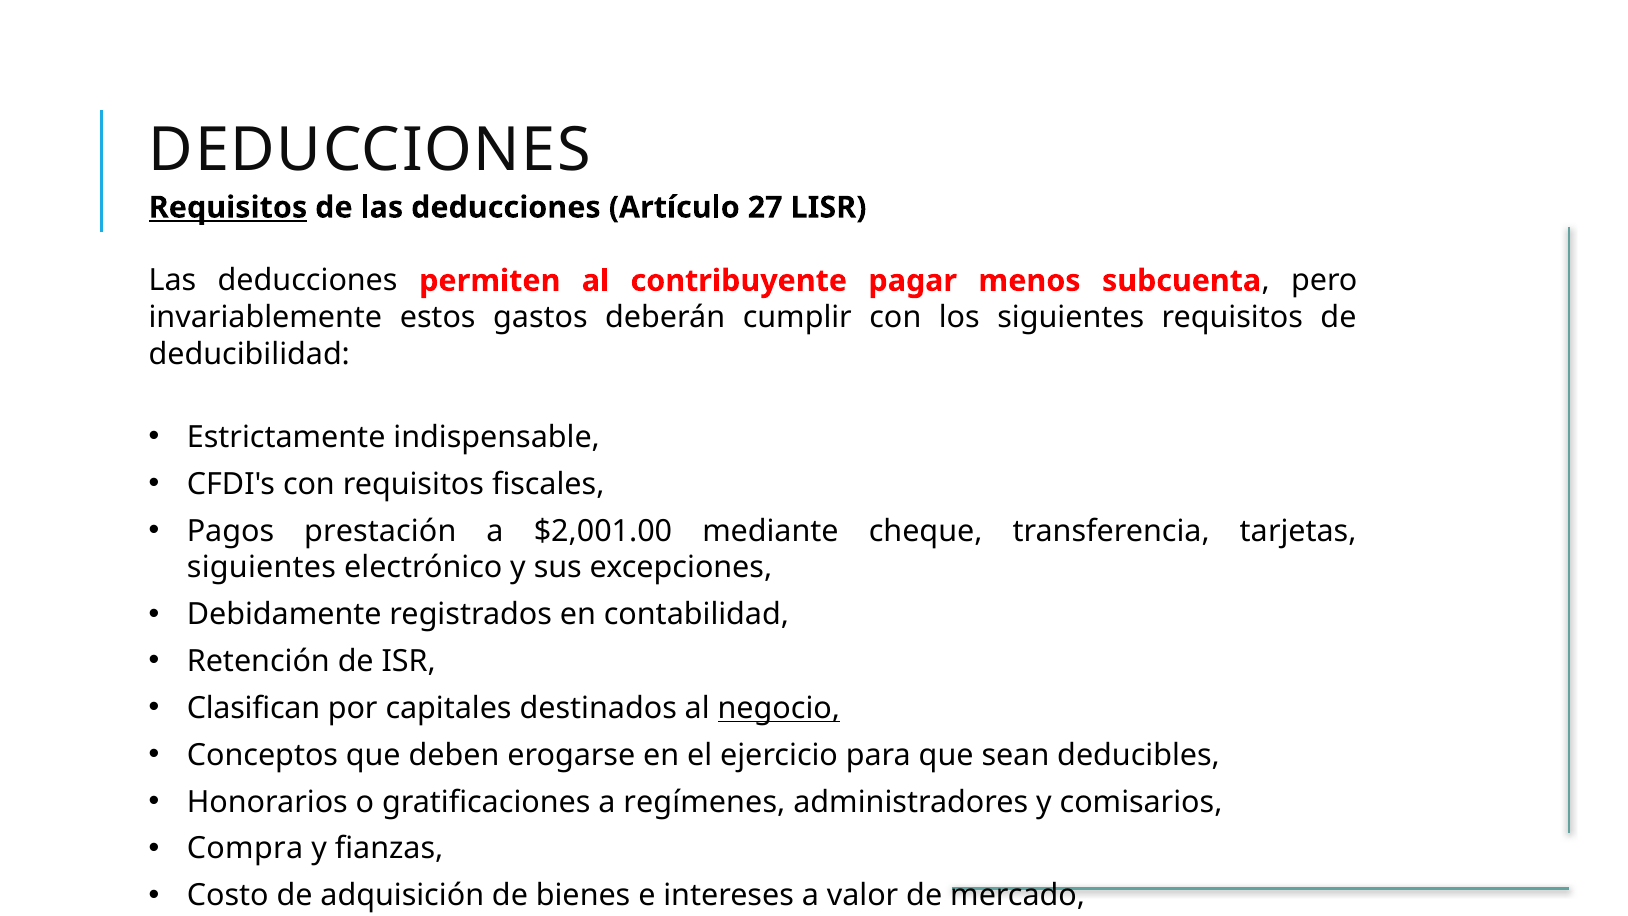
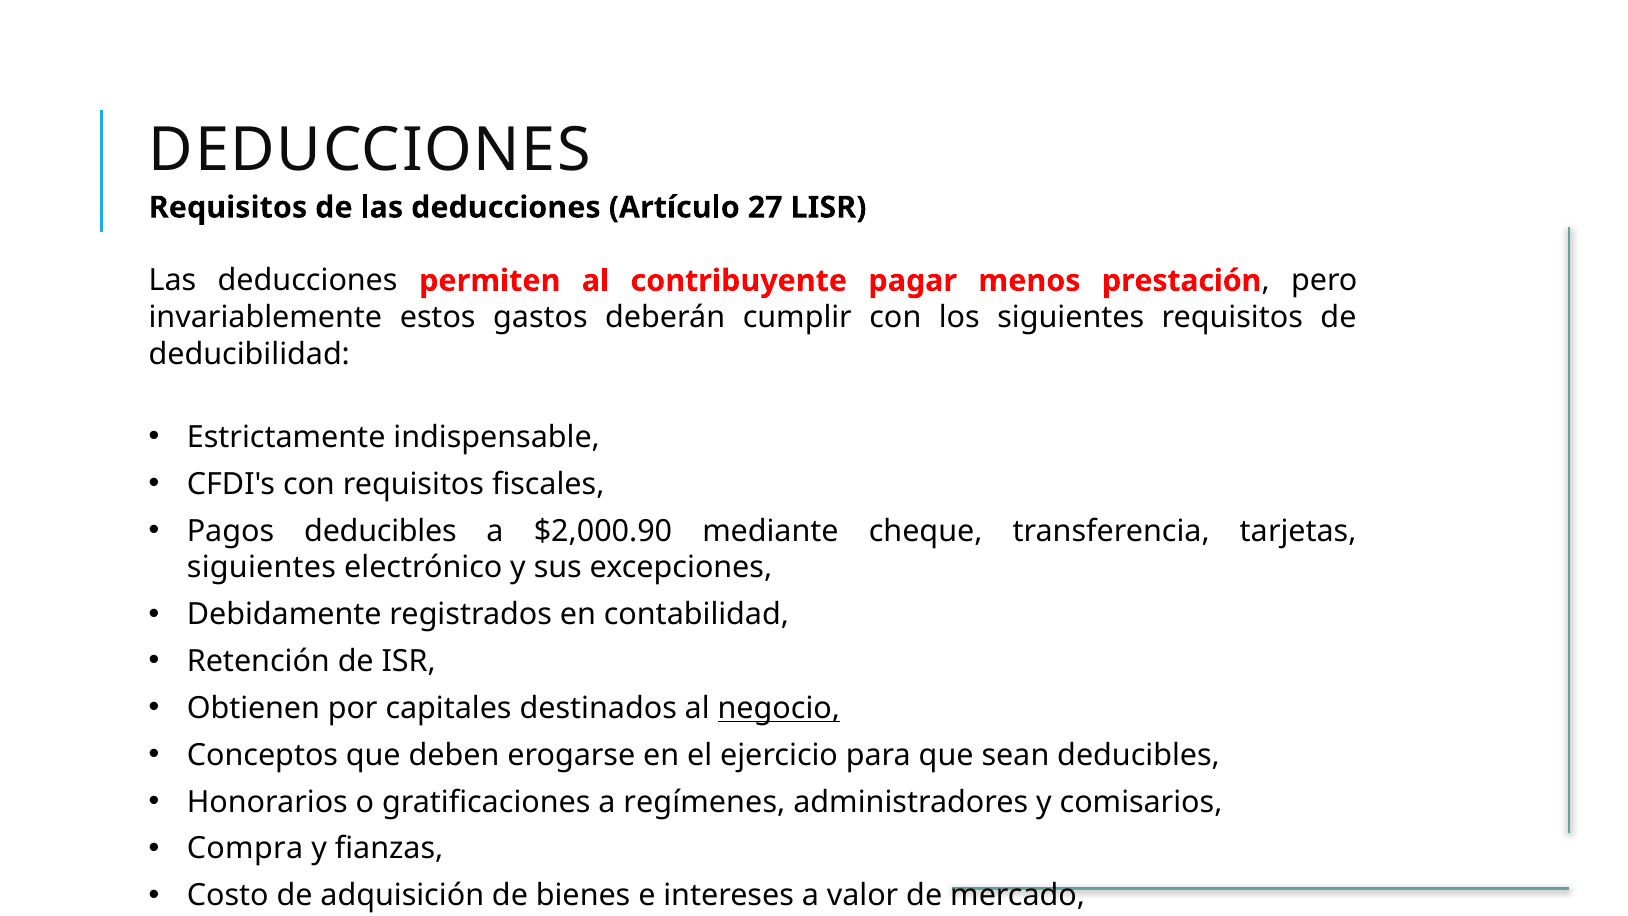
Requisitos underline: present -> none (228, 207)
subcuenta: subcuenta -> prestación (1182, 281)
Pagos prestación: prestación -> deducibles (380, 531)
$2,001.00: $2,001.00 -> $2,000.90 (603, 531)
Clasifican: Clasifican -> Obtienen (253, 708)
